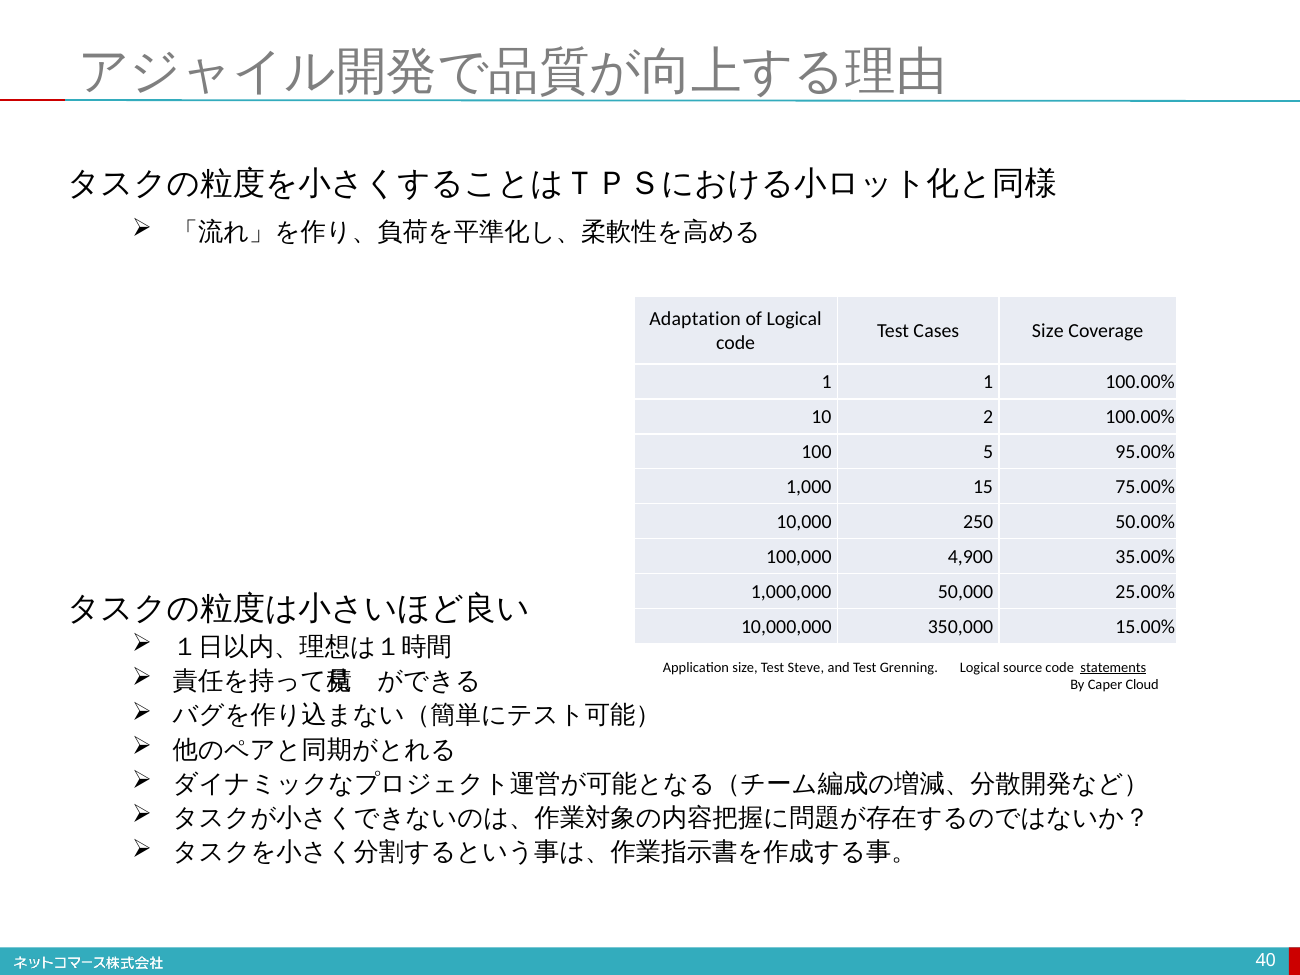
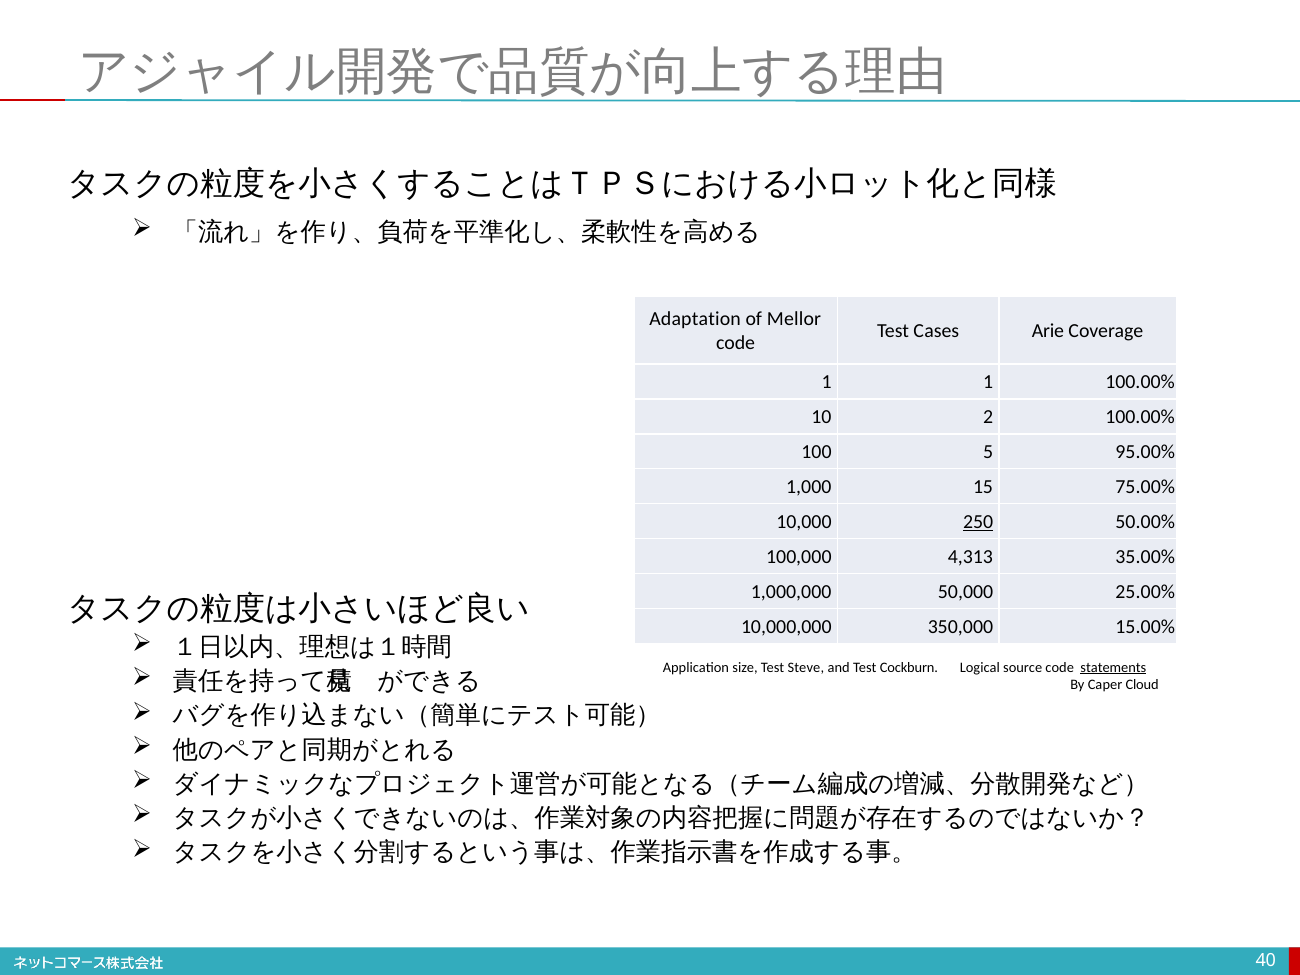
of Logical: Logical -> Mellor (794, 319)
Cases Size: Size -> Arie (1048, 331)
250 underline: none -> present (978, 522)
4,900: 4,900 -> 4,313 (970, 557)
Grenning: Grenning -> Cockburn (909, 667)
